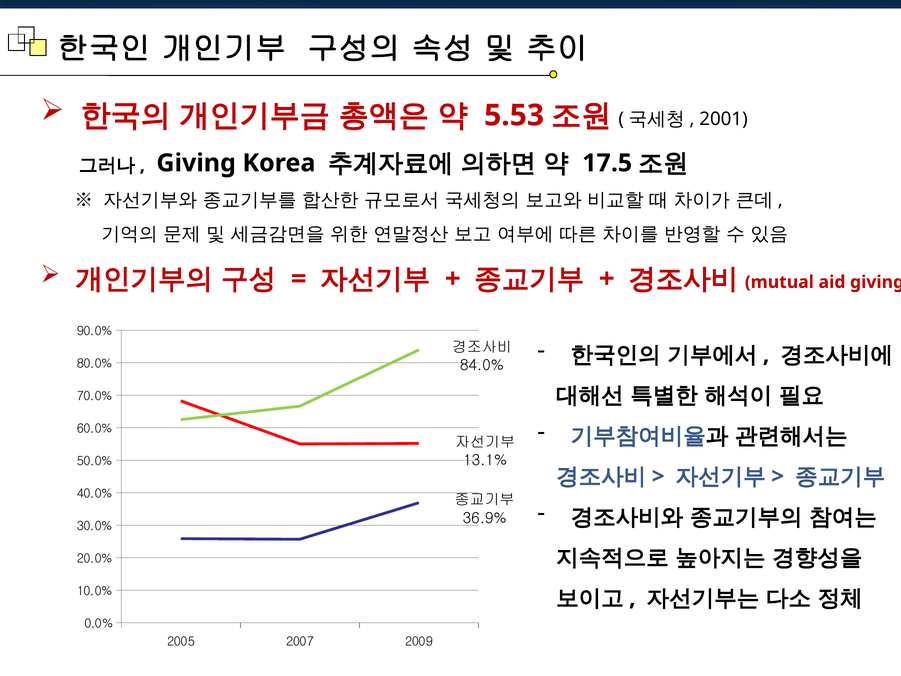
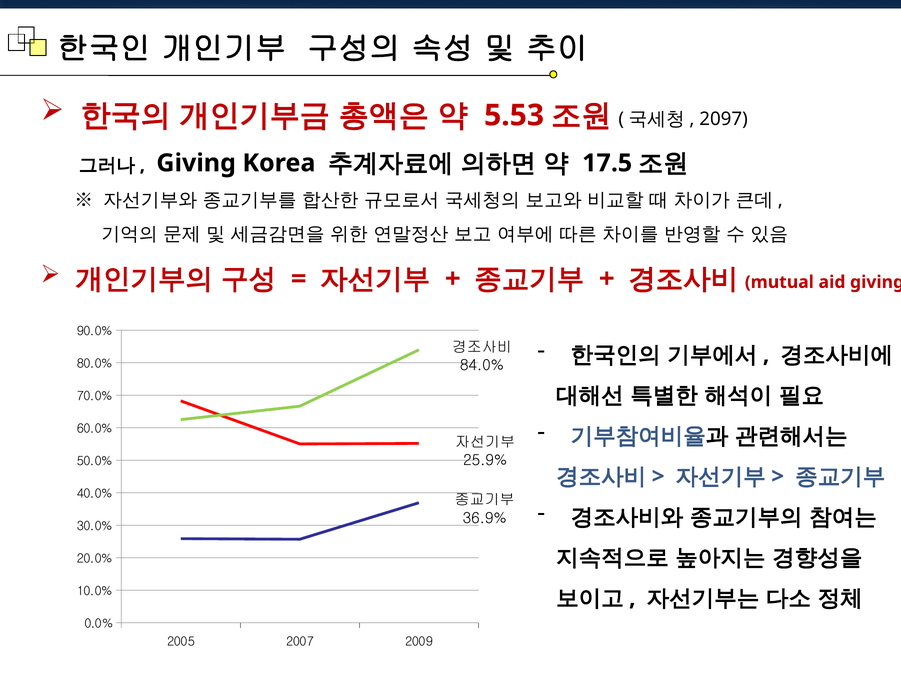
2001: 2001 -> 2097 (724, 119)
13.1%: 13.1% -> 25.9% (485, 460)
